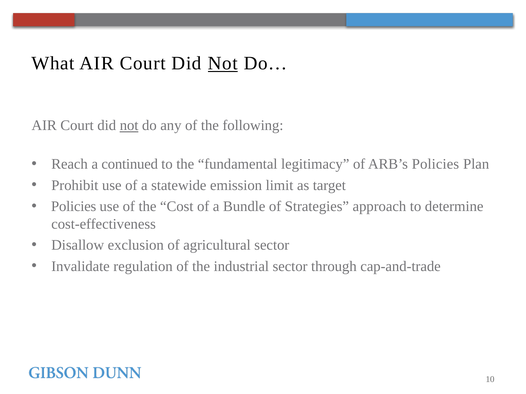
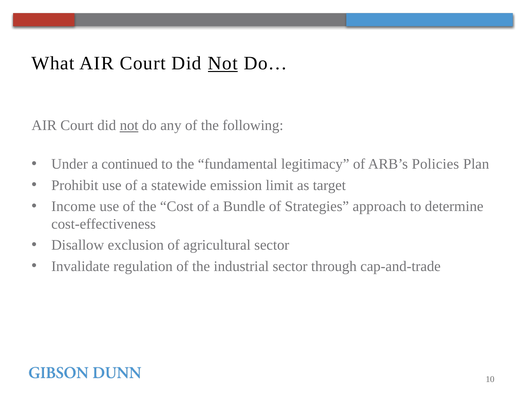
Reach: Reach -> Under (70, 164)
Policies: Policies -> Income (74, 207)
